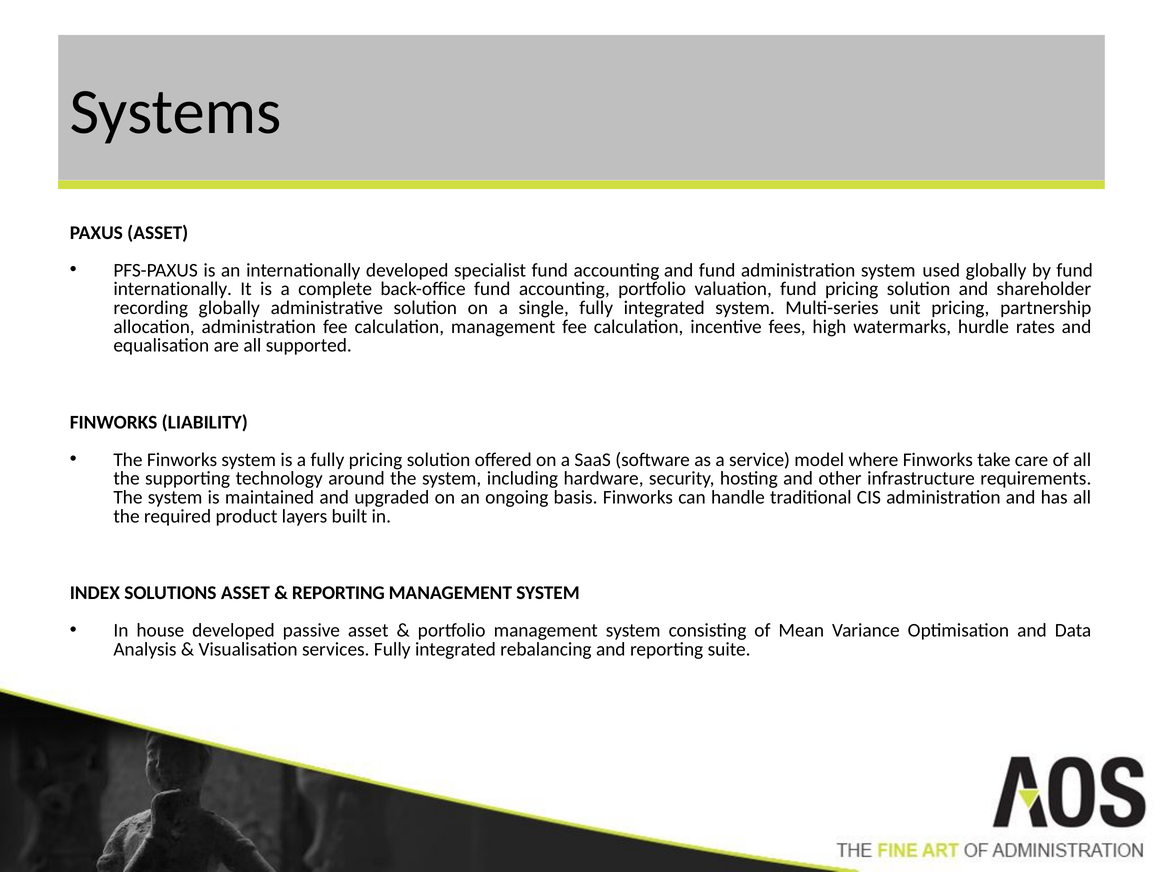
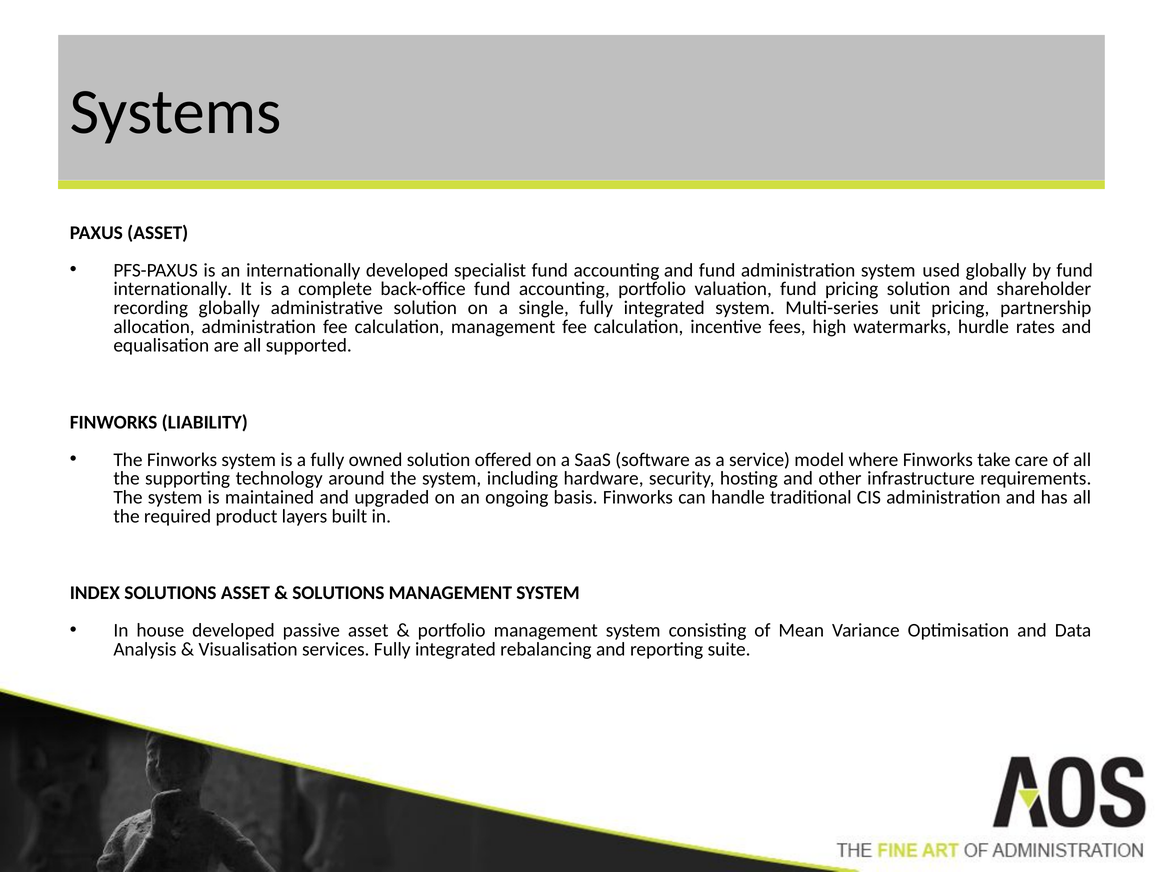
fully pricing: pricing -> owned (376, 460)
REPORTING: REPORTING -> SOLUTIONS (338, 593)
